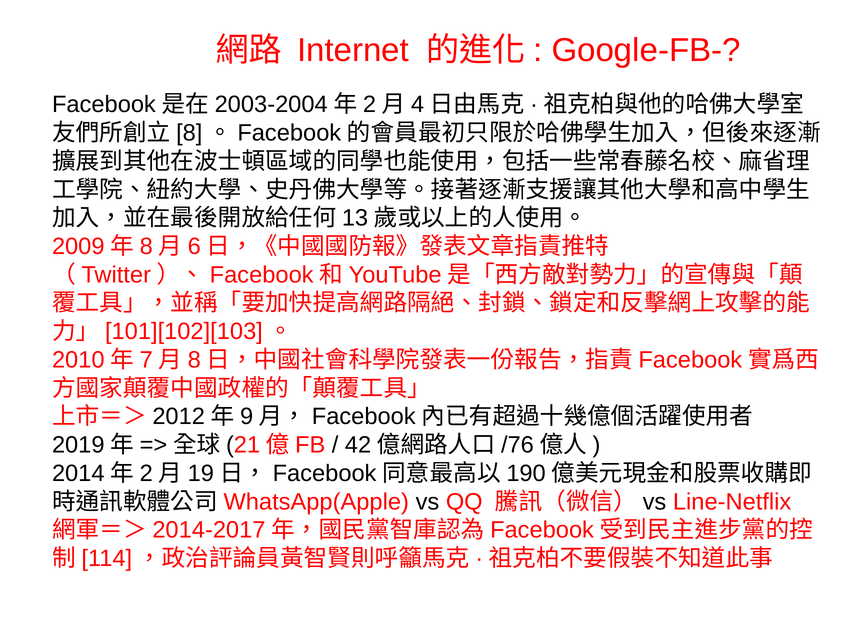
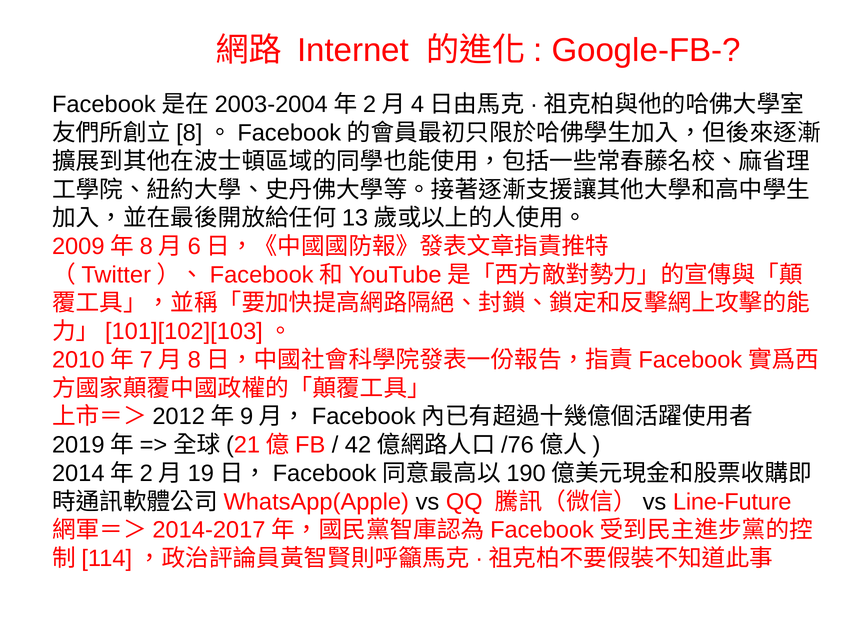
Line-Netflix: Line-Netflix -> Line-Future (732, 502)
